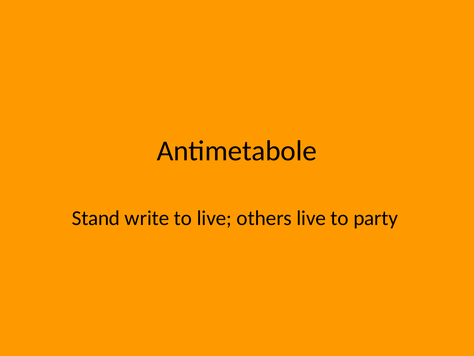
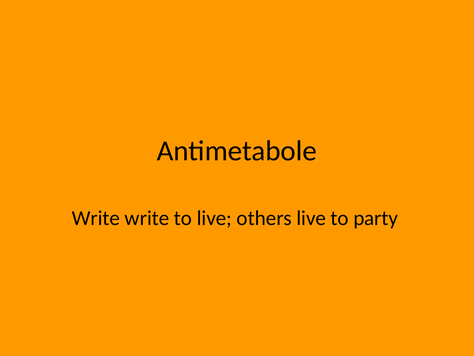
Stand: Stand -> Write (96, 218)
